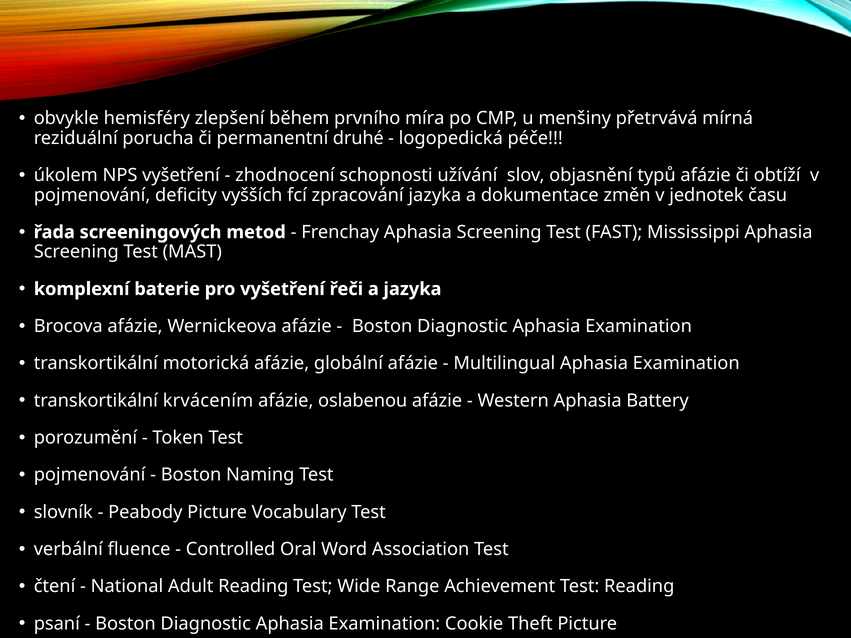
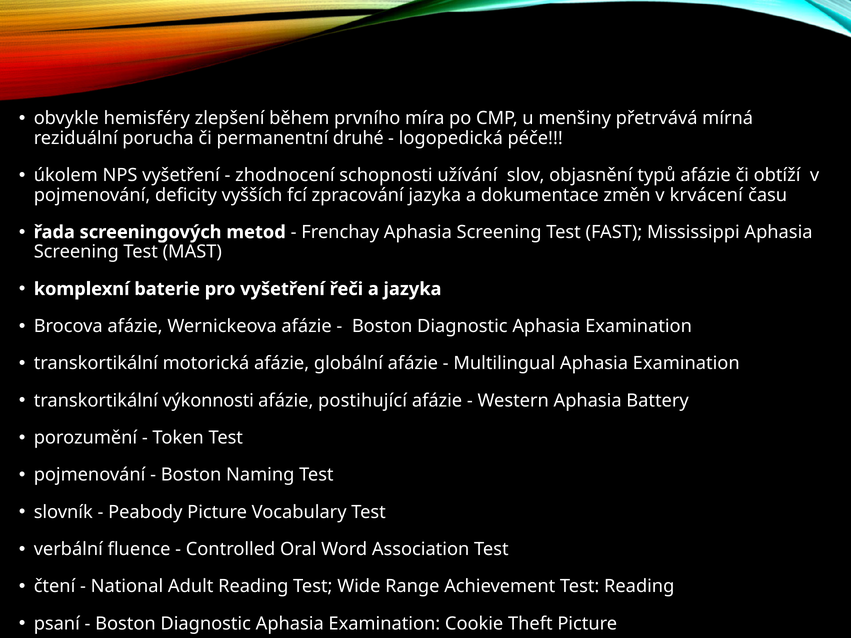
jednotek: jednotek -> krvácení (706, 195)
krvácením: krvácením -> výkonnosti (208, 401)
oslabenou: oslabenou -> postihující (363, 401)
